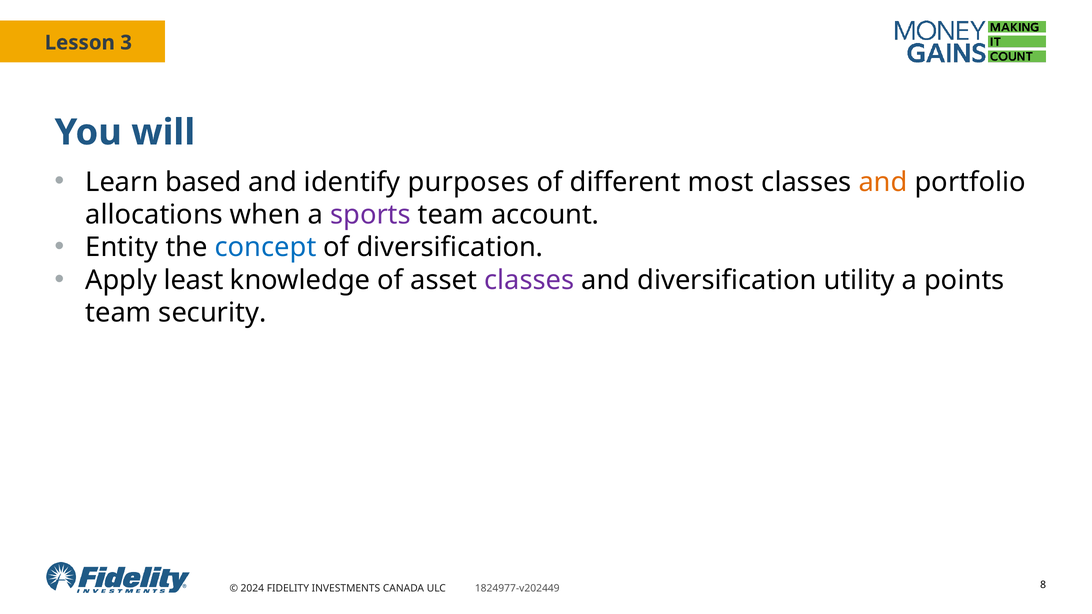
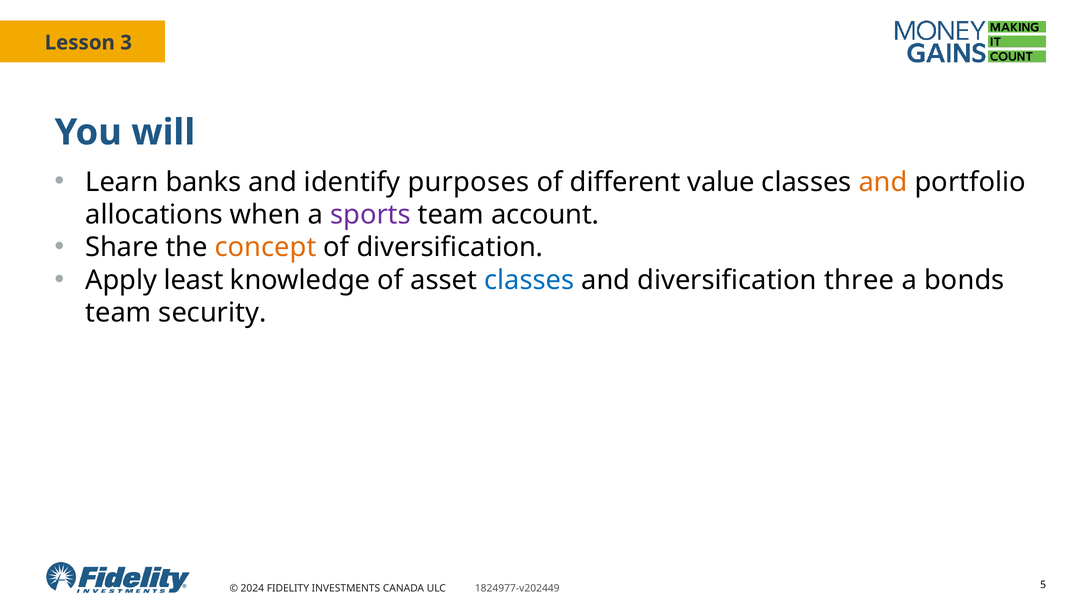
based: based -> banks (203, 182)
most: most -> value (721, 182)
Entity: Entity -> Share (122, 248)
concept colour: blue -> orange (266, 248)
classes colour: purple -> blue (529, 280)
utility: utility -> three (859, 280)
points: points -> bonds (964, 280)
8: 8 -> 5 (1043, 585)
